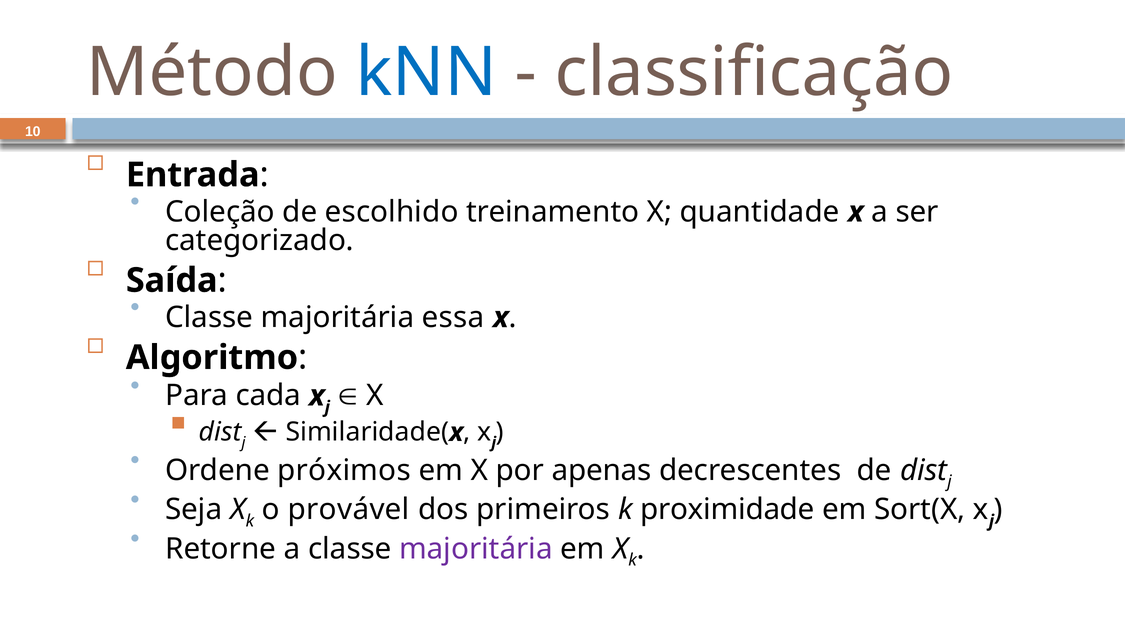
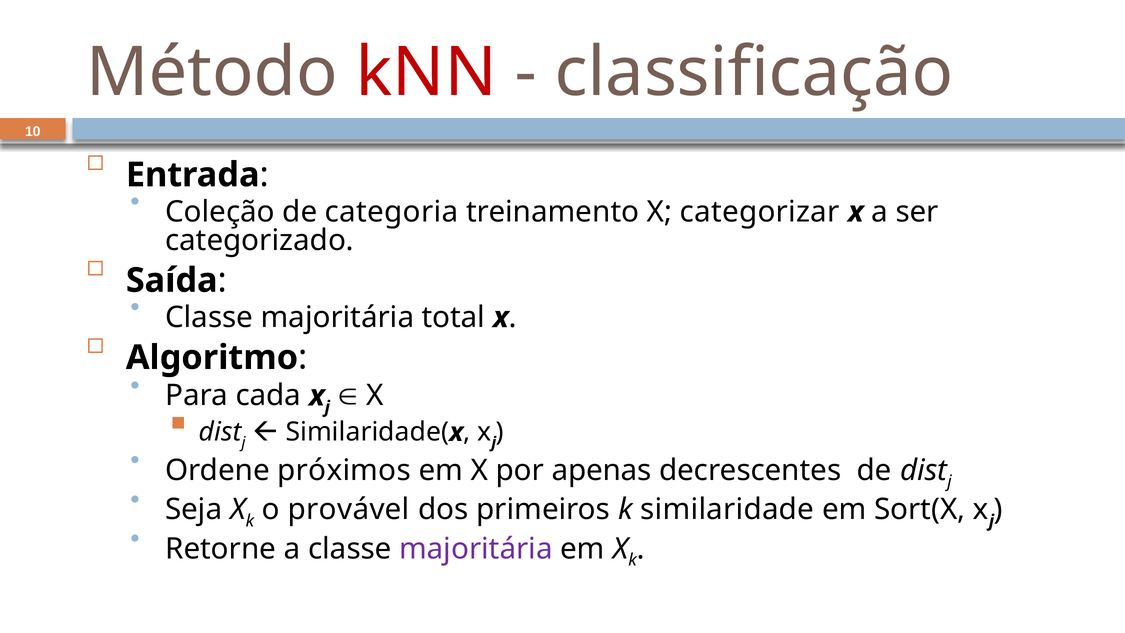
kNN colour: blue -> red (426, 73)
escolhido: escolhido -> categoria (392, 212)
quantidade: quantidade -> categorizar (760, 212)
essa: essa -> total (453, 317)
proximidade: proximidade -> similaridade (727, 509)
